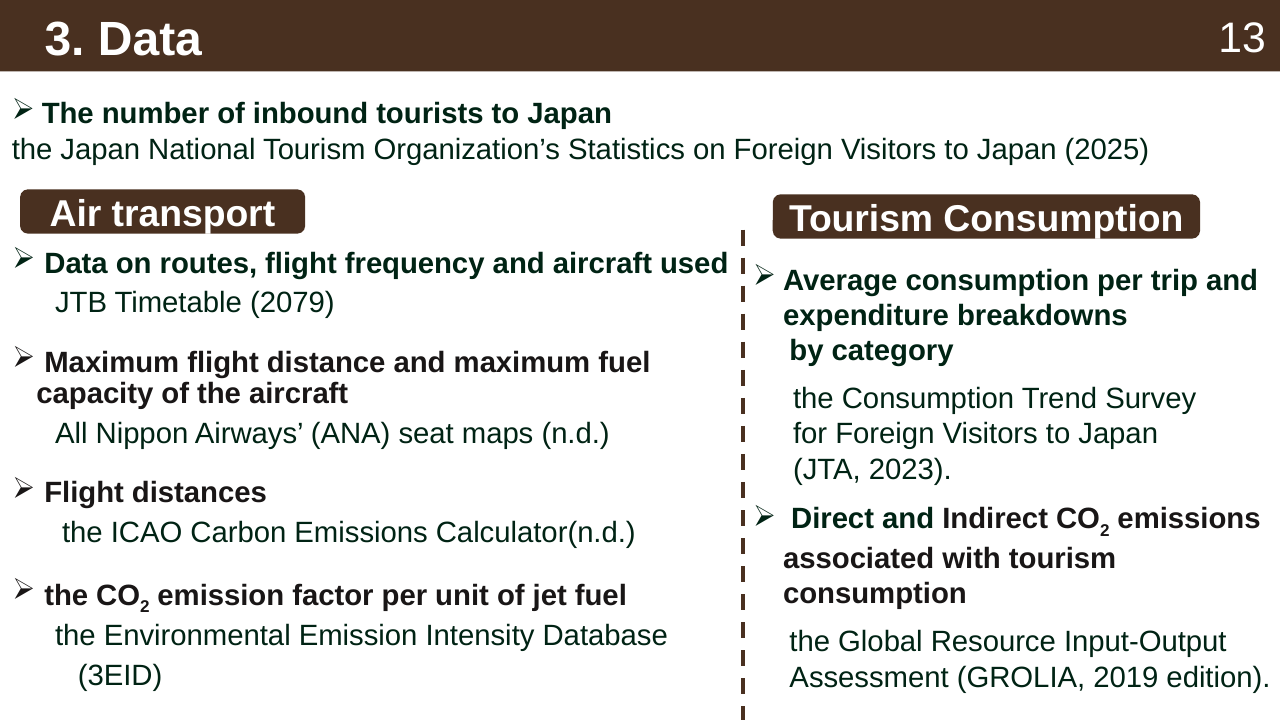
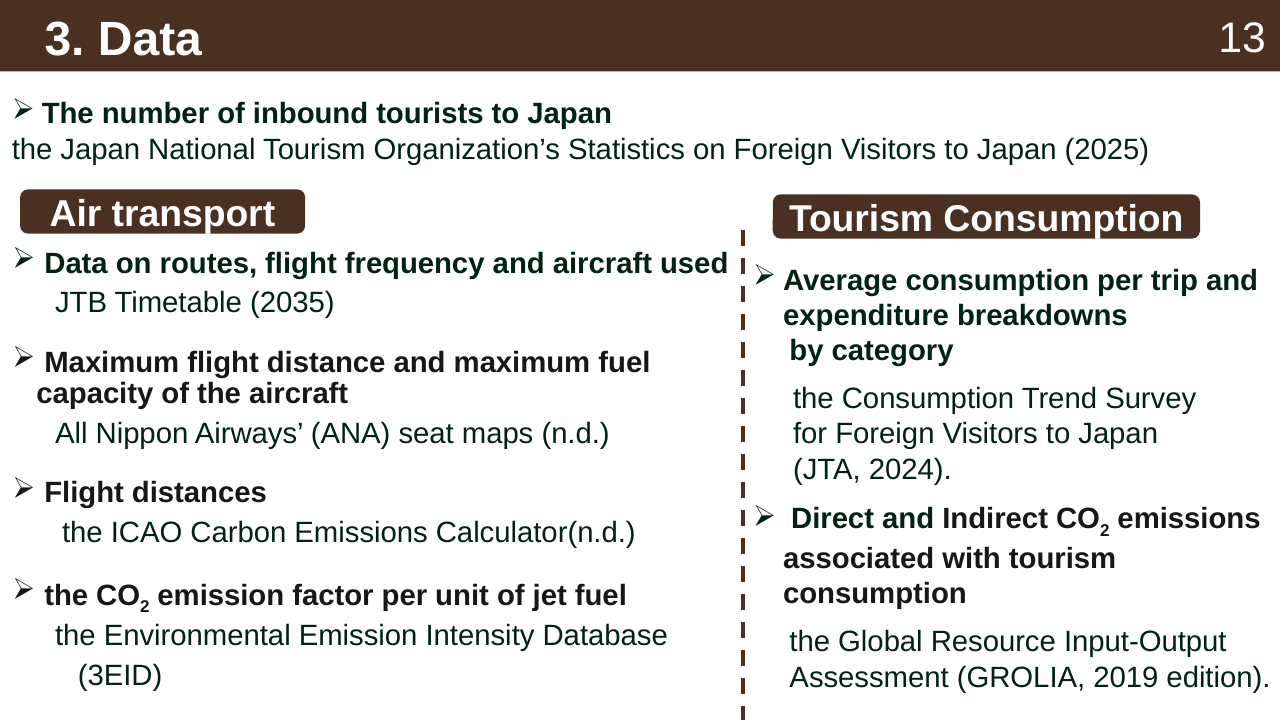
2079: 2079 -> 2035 (292, 303)
2023: 2023 -> 2024 (910, 469)
